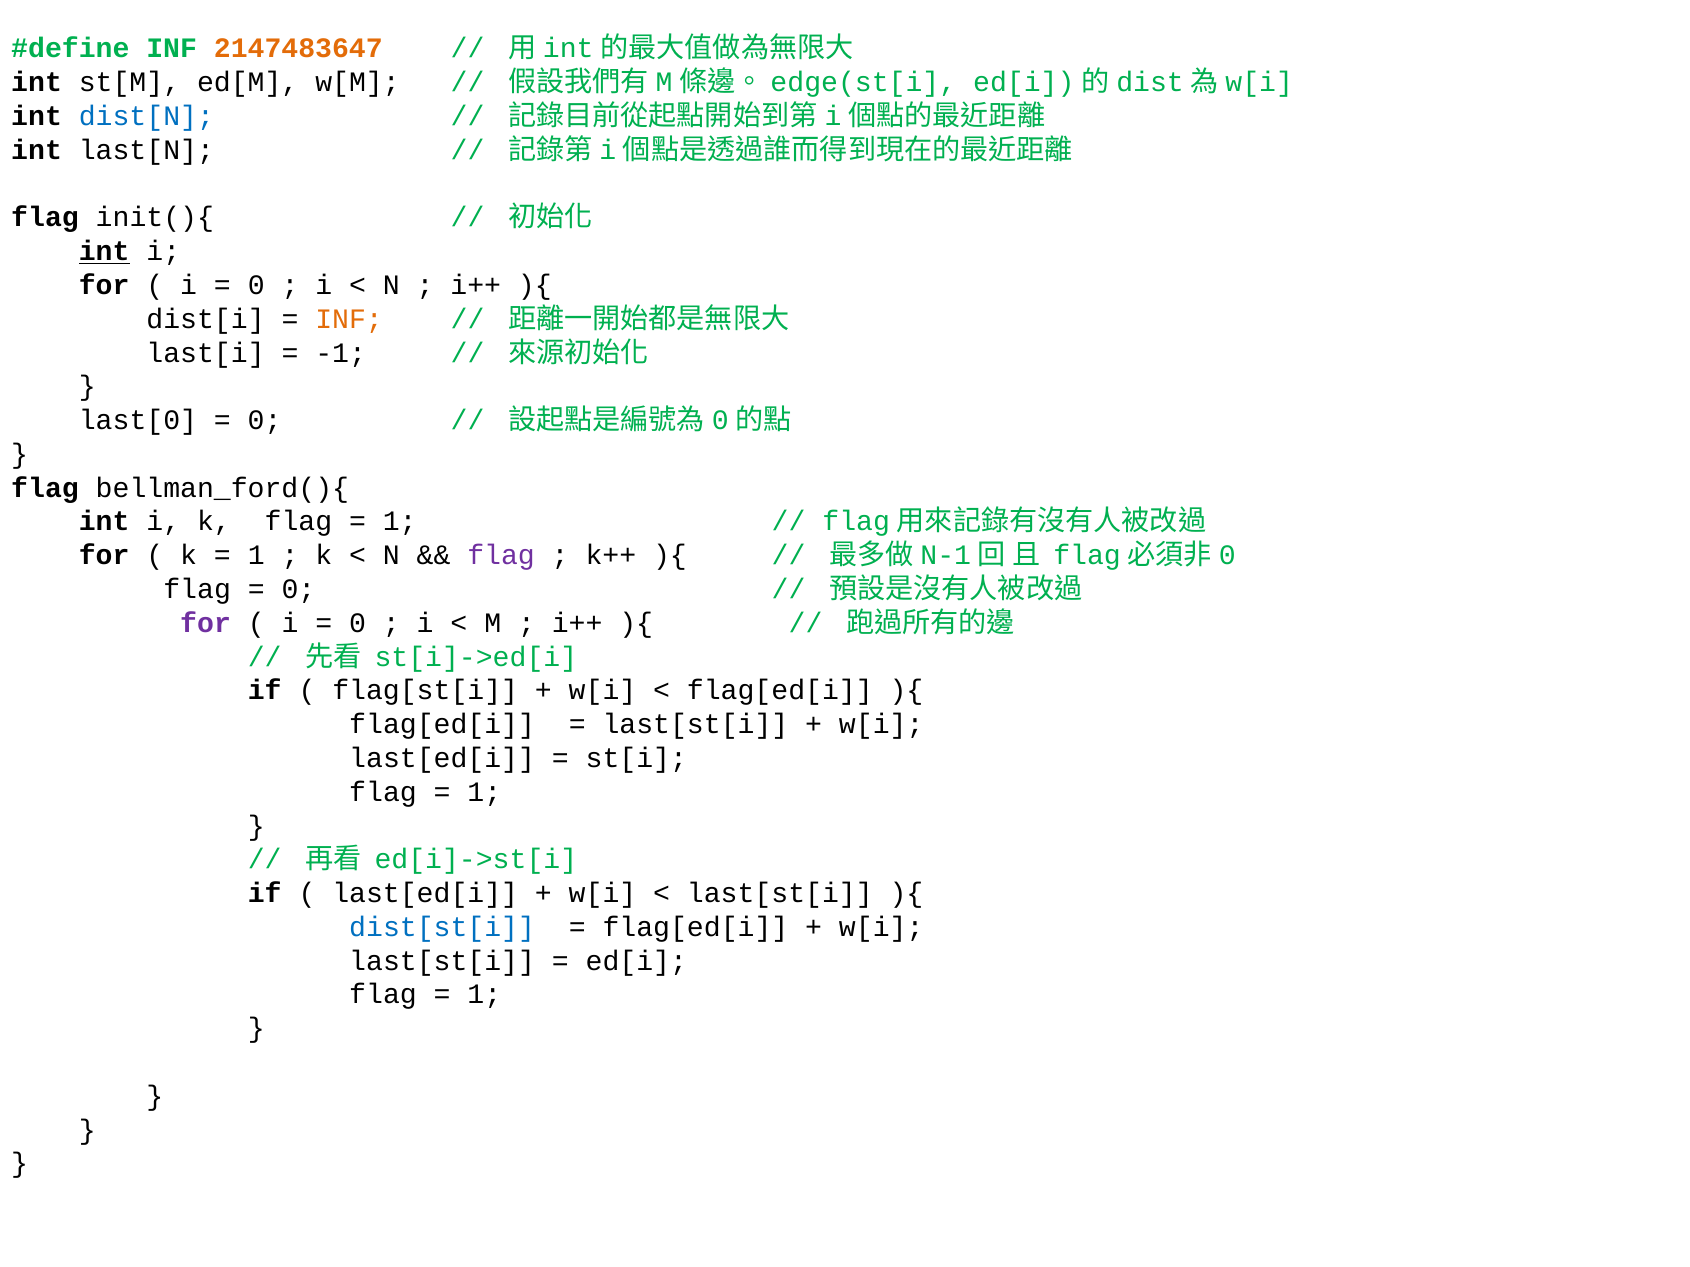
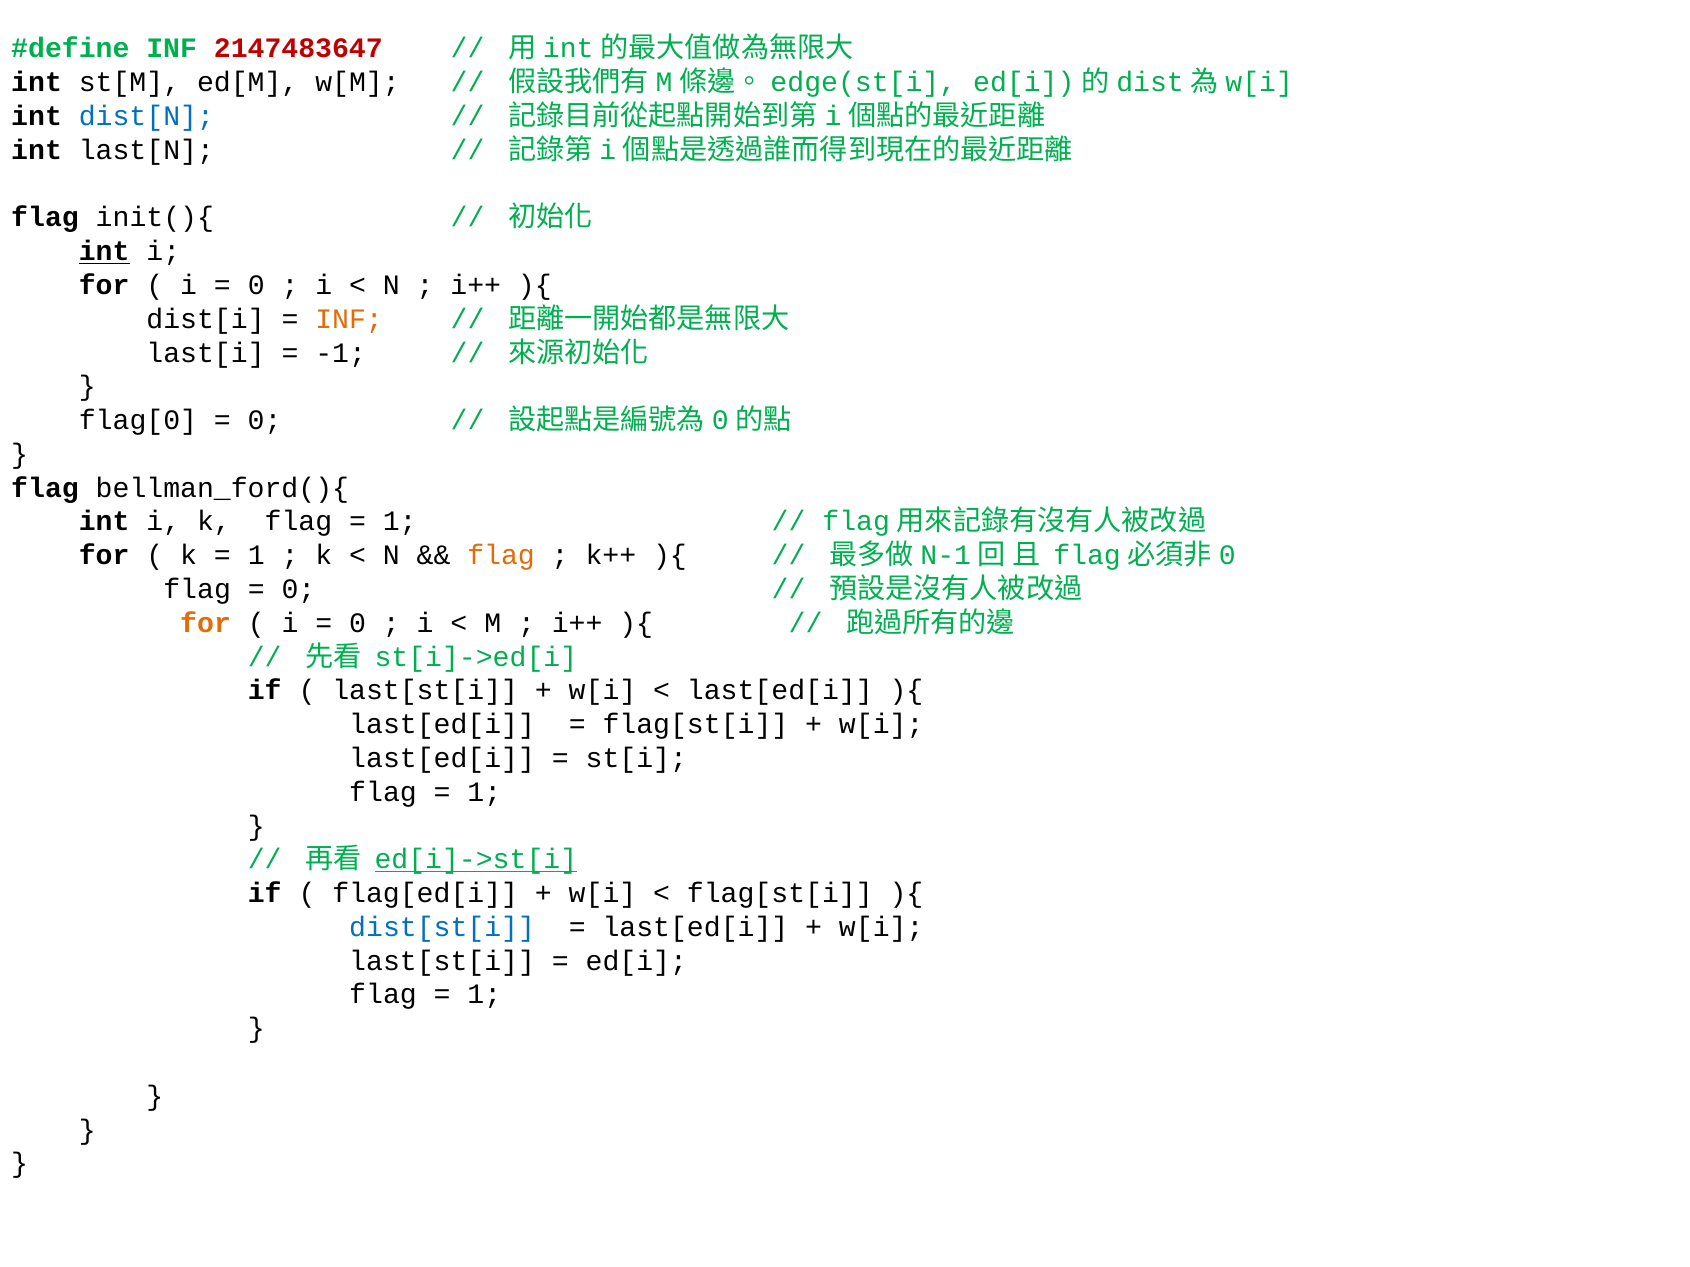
2147483647 colour: orange -> red (298, 49)
last[0: last[0 -> flag[0 (138, 420)
flag colour: purple -> orange (501, 556)
for colour: purple -> orange (206, 623)
flag[st[i: flag[st[i -> last[st[i (425, 691)
flag[ed[i: flag[ed[i -> last[ed[i (780, 691)
flag[ed[i: flag[ed[i -> last[ed[i (442, 725)
last[st[i: last[st[i -> flag[st[i (695, 725)
ed[i]->st[i underline: none -> present (476, 860)
last[ed[i: last[ed[i -> flag[ed[i (425, 894)
last[st[i: last[st[i -> flag[st[i (780, 894)
flag[ed[i: flag[ed[i -> last[ed[i (695, 927)
